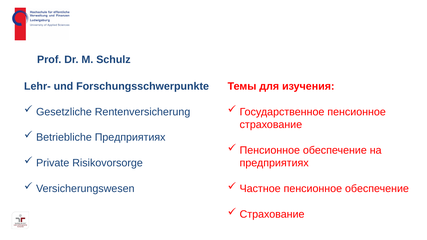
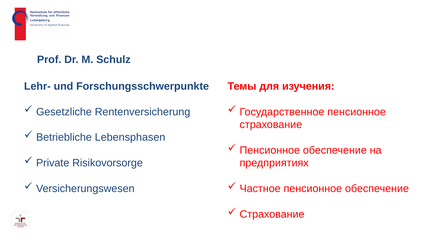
Betriebliche Предприятиях: Предприятиях -> Lebensphasen (130, 138)
